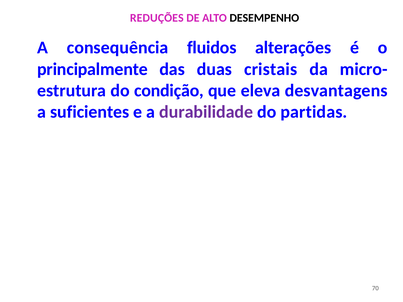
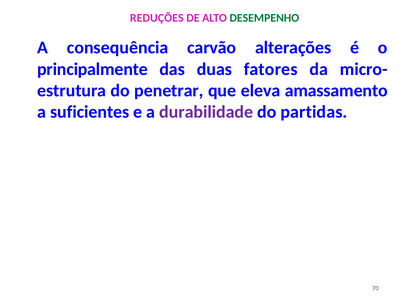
DESEMPENHO colour: black -> green (264, 18)
fluidos: fluidos -> carvão (212, 48)
cristais: cristais -> fatores (271, 69)
condição: condição -> penetrar (169, 91)
desvantagens: desvantagens -> amassamento (336, 91)
